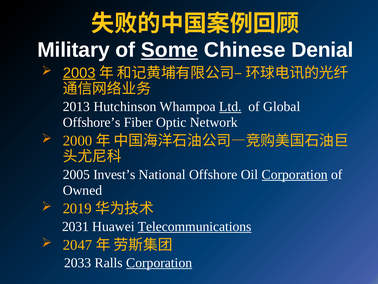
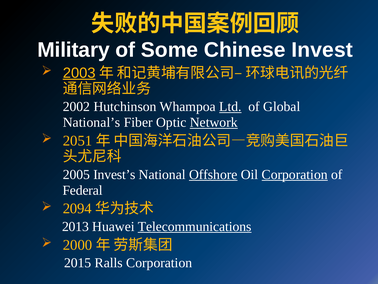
Some underline: present -> none (170, 50)
Denial: Denial -> Invest (322, 50)
2013: 2013 -> 2002 (76, 106)
Offshore’s: Offshore’s -> National’s (92, 122)
Network underline: none -> present (214, 122)
2000: 2000 -> 2051 (78, 141)
Offshore underline: none -> present (213, 174)
Owned: Owned -> Federal (83, 190)
2019: 2019 -> 2094 (77, 208)
2031: 2031 -> 2013 (75, 226)
2047: 2047 -> 2000 (78, 244)
2033: 2033 -> 2015 (78, 262)
Corporation underline: present -> none (159, 262)
